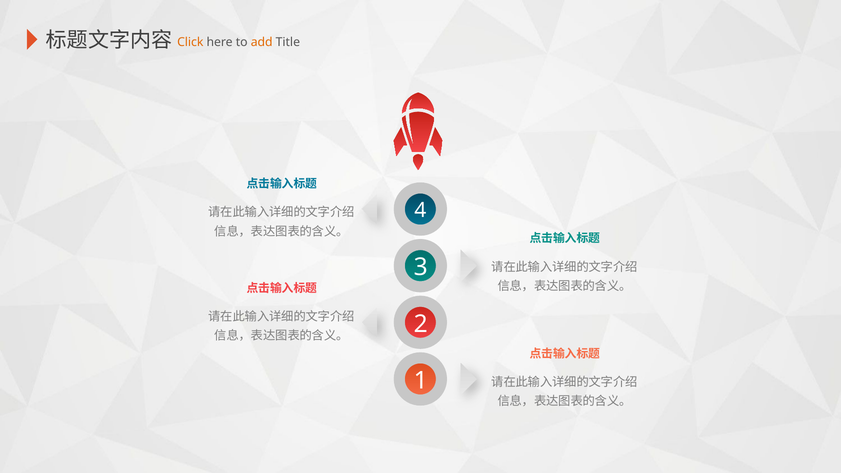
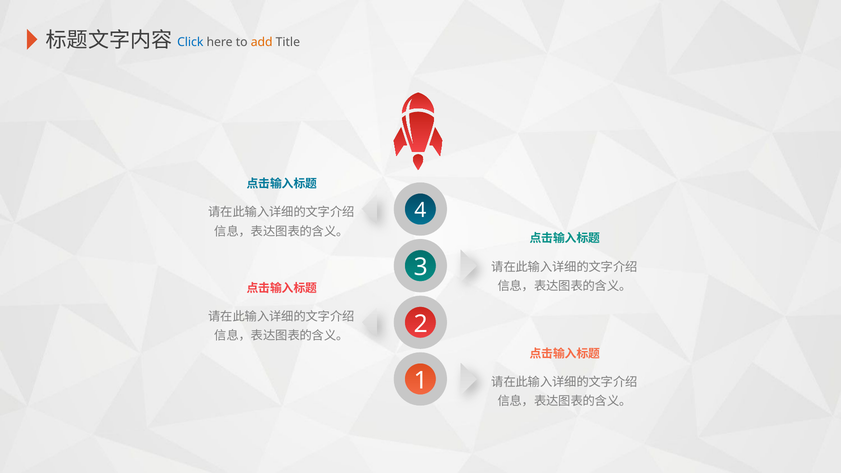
Click colour: orange -> blue (190, 42)
